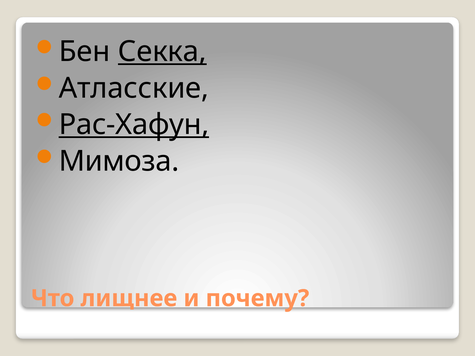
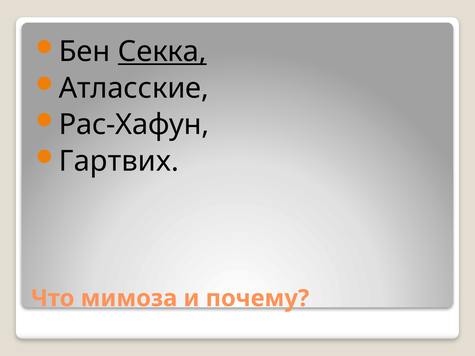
Рас-Хафун underline: present -> none (134, 125)
Мимоза: Мимоза -> Гартвих (119, 161)
лищнее: лищнее -> мимоза (129, 299)
